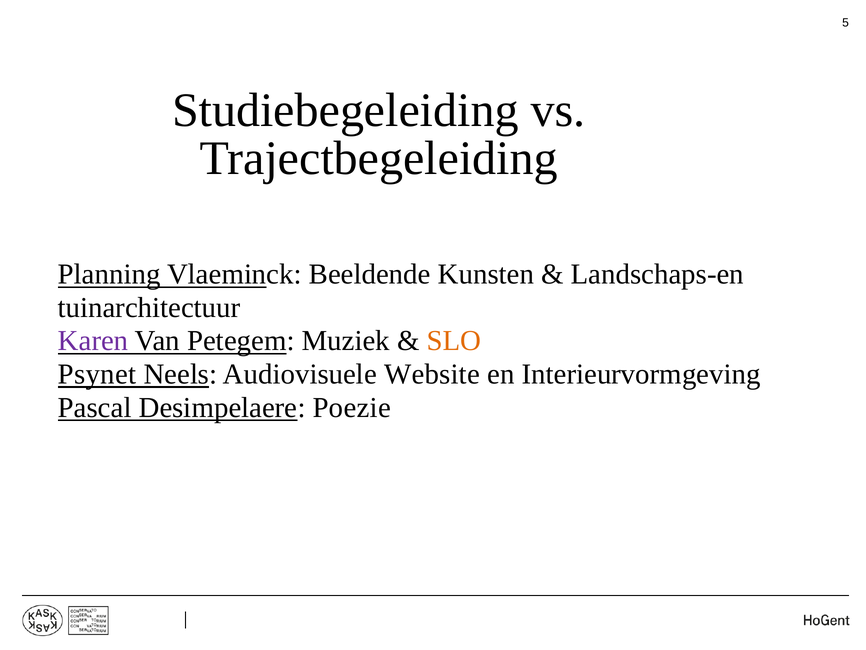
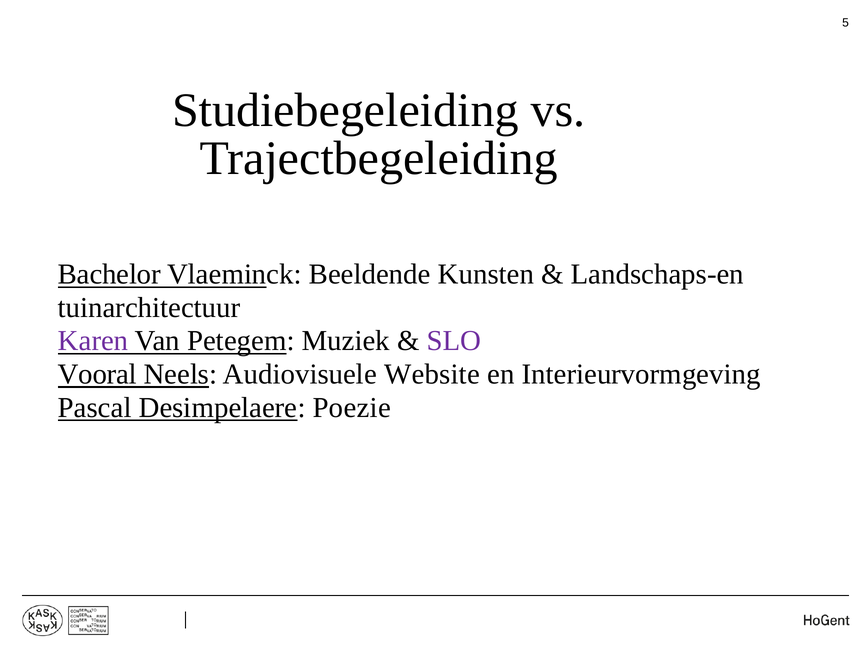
Planning: Planning -> Bachelor (109, 274)
SLO colour: orange -> purple (454, 341)
Psynet: Psynet -> Vooral (97, 374)
